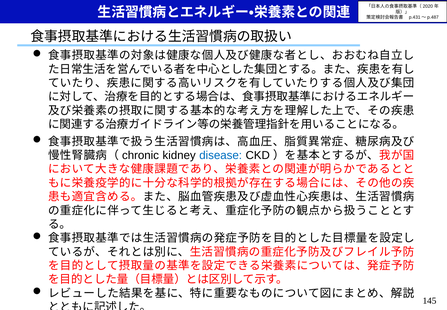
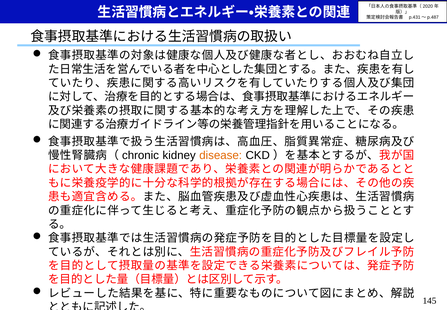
disease colour: blue -> orange (221, 155)
